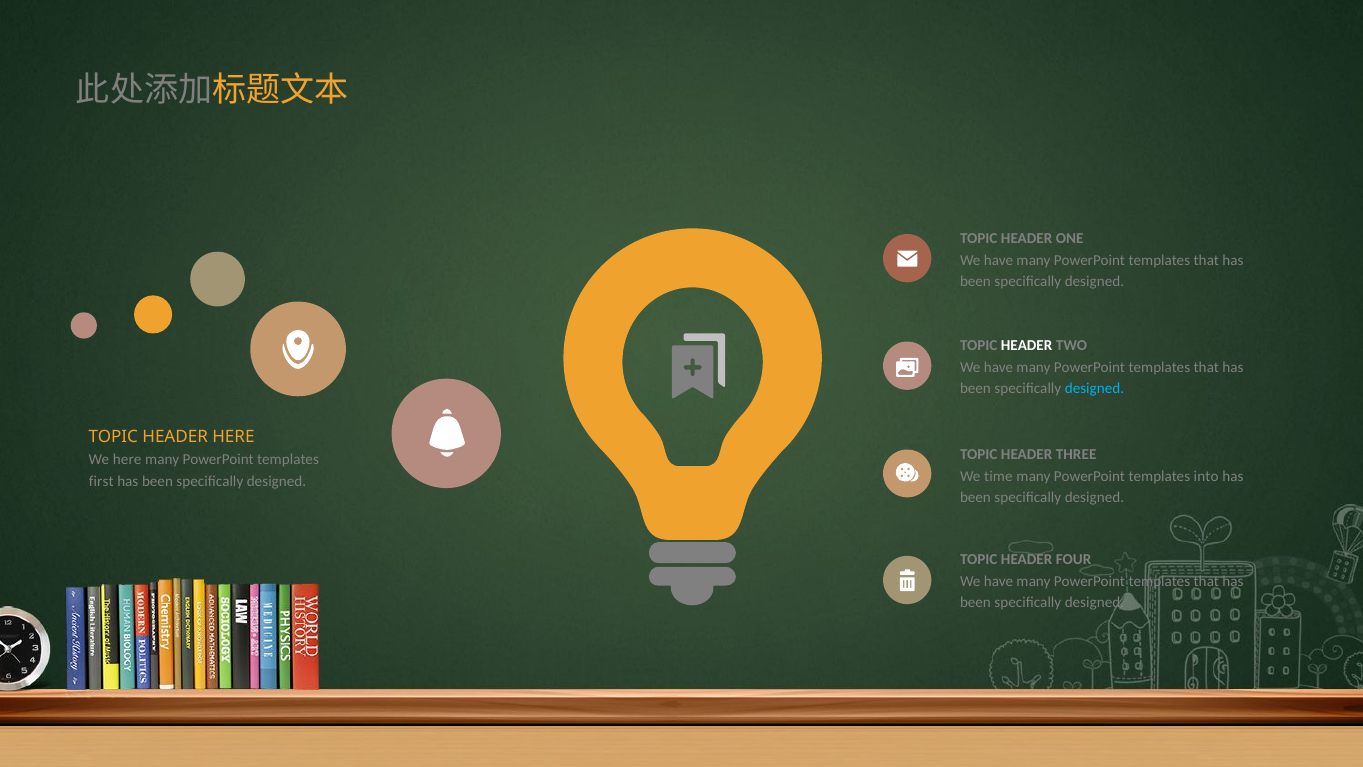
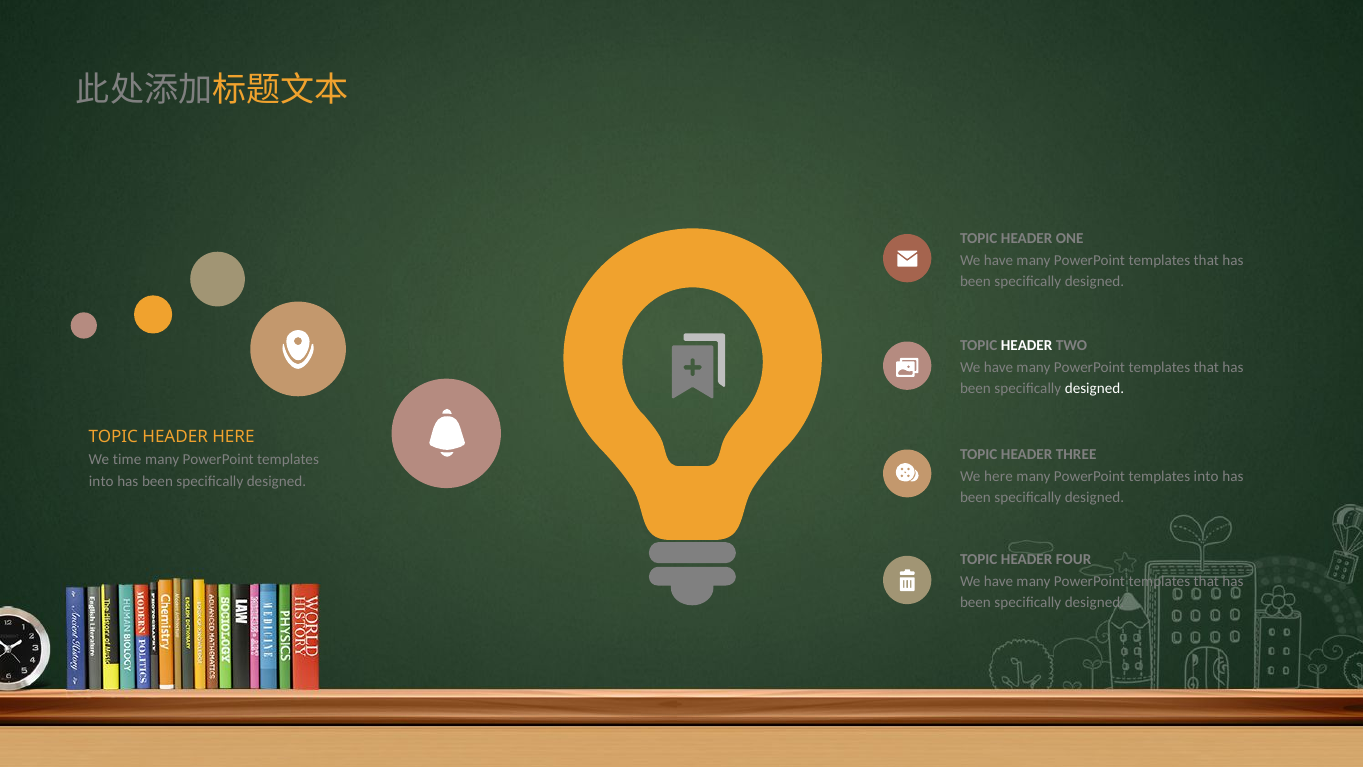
designed colour: light blue -> white (1094, 389)
We here: here -> time (127, 460)
We time: time -> here (998, 476)
first: first -> into (101, 481)
